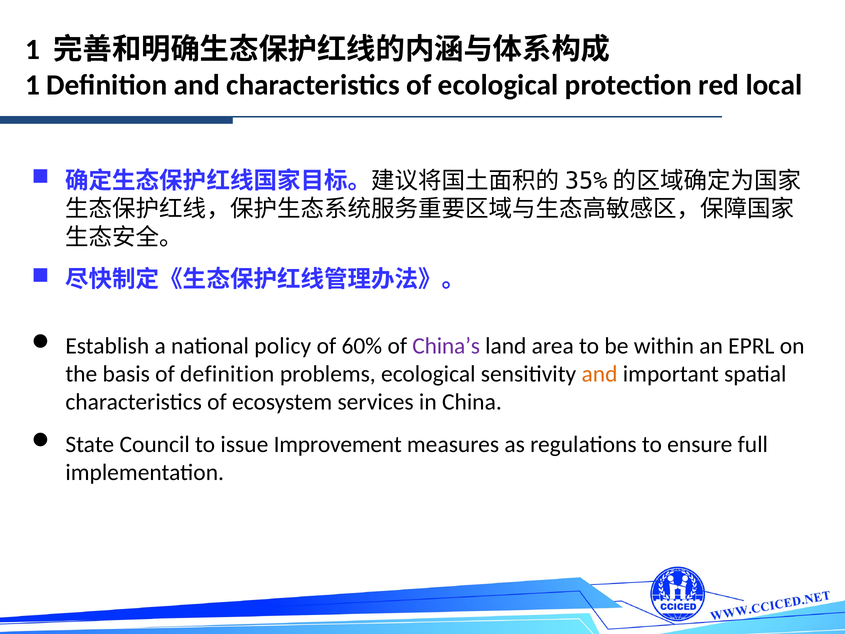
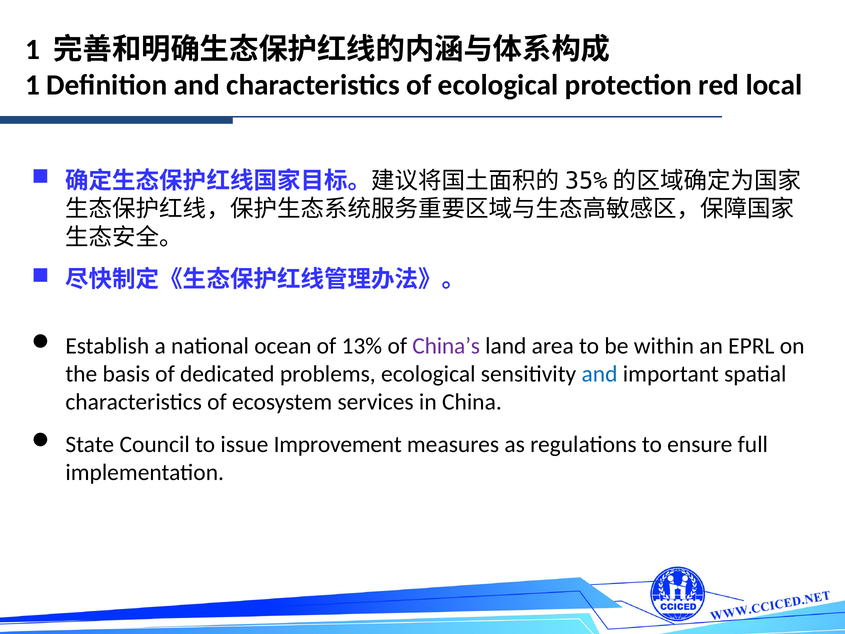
policy: policy -> ocean (283, 346)
60%: 60% -> 13% (362, 346)
of definition: definition -> dedicated (227, 374)
and colour: orange -> blue (600, 374)
